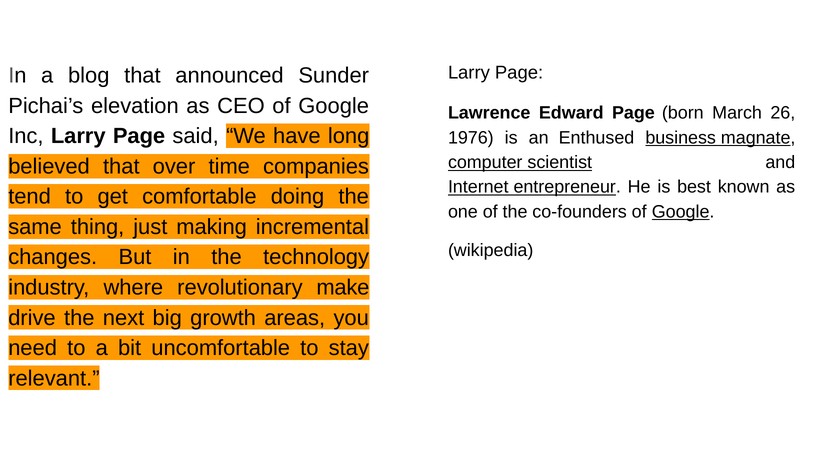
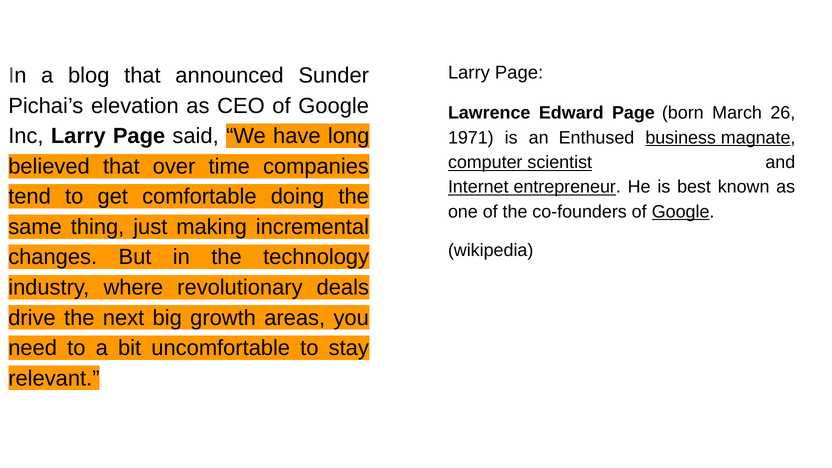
1976: 1976 -> 1971 (471, 138)
make: make -> deals (343, 288)
